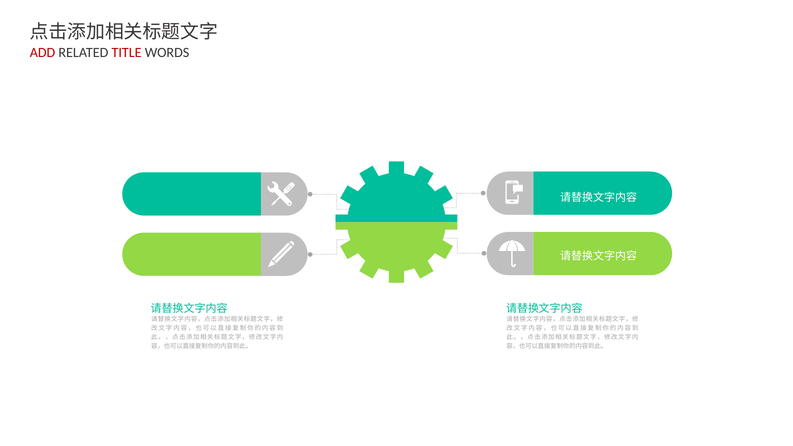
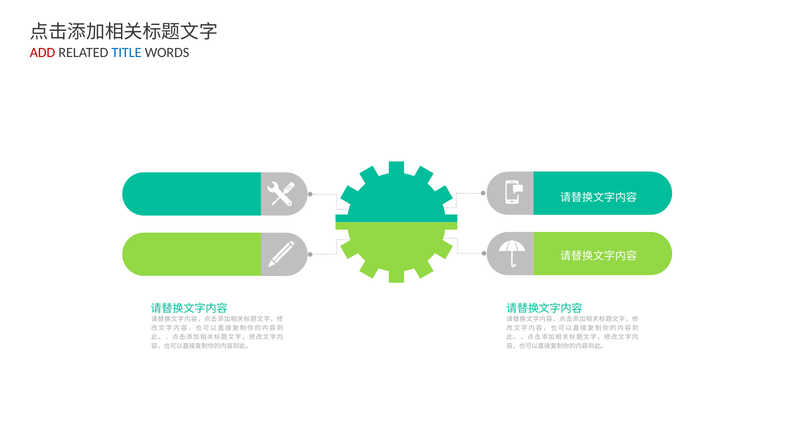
TITLE colour: red -> blue (127, 53)
